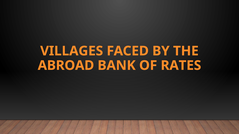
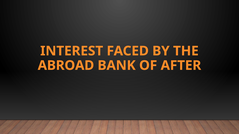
VILLAGES: VILLAGES -> INTEREST (72, 51)
RATES: RATES -> AFTER (181, 66)
